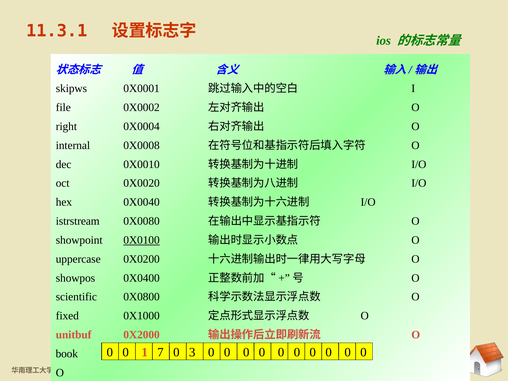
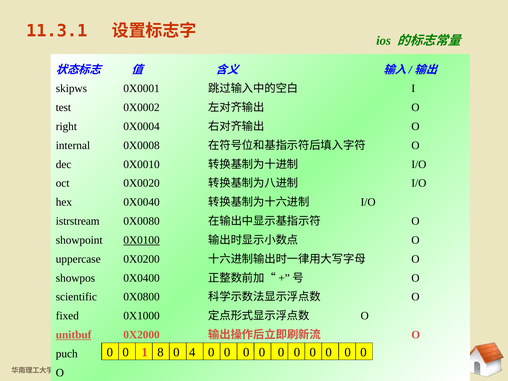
file: file -> test (63, 107)
unitbuf underline: none -> present (74, 335)
7: 7 -> 8 (160, 352)
3: 3 -> 4 (192, 352)
book: book -> puch (67, 354)
